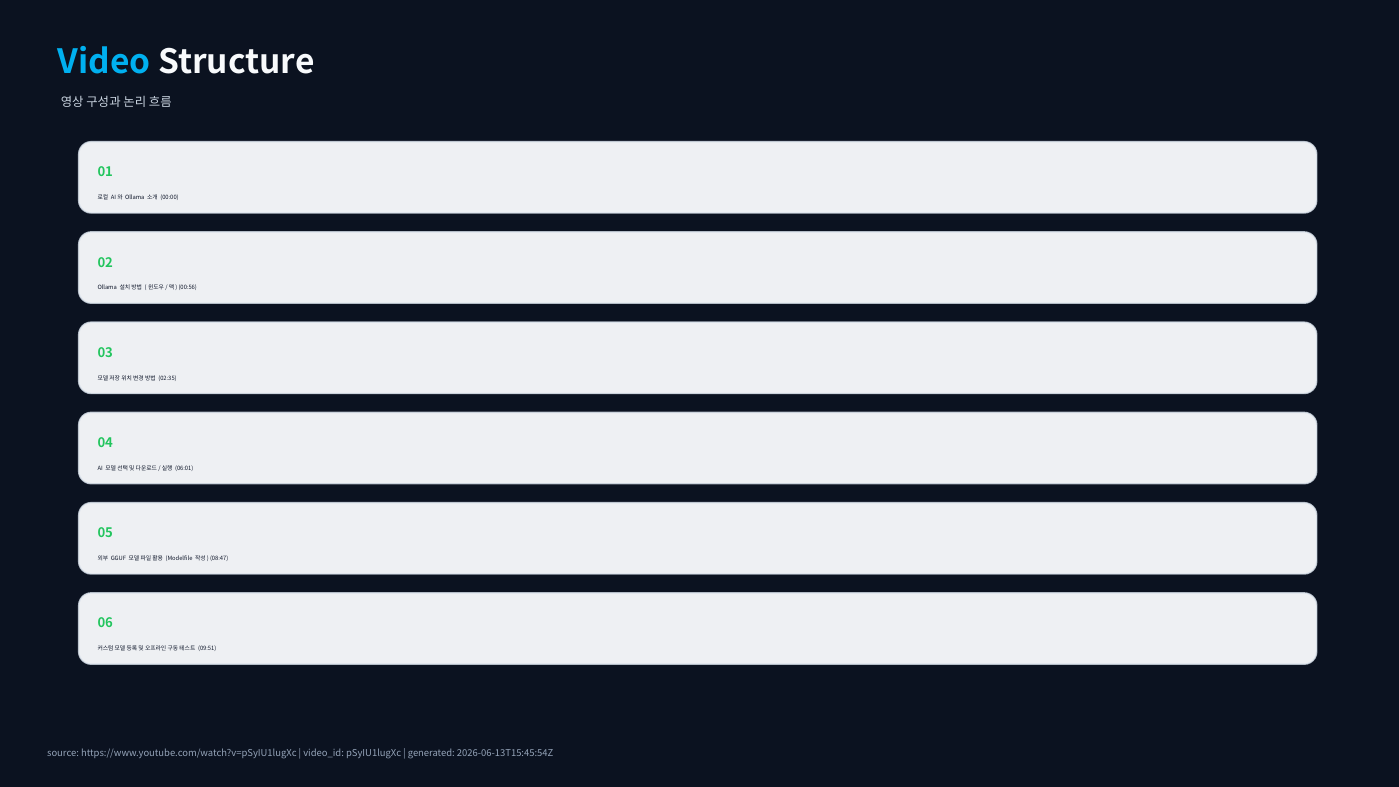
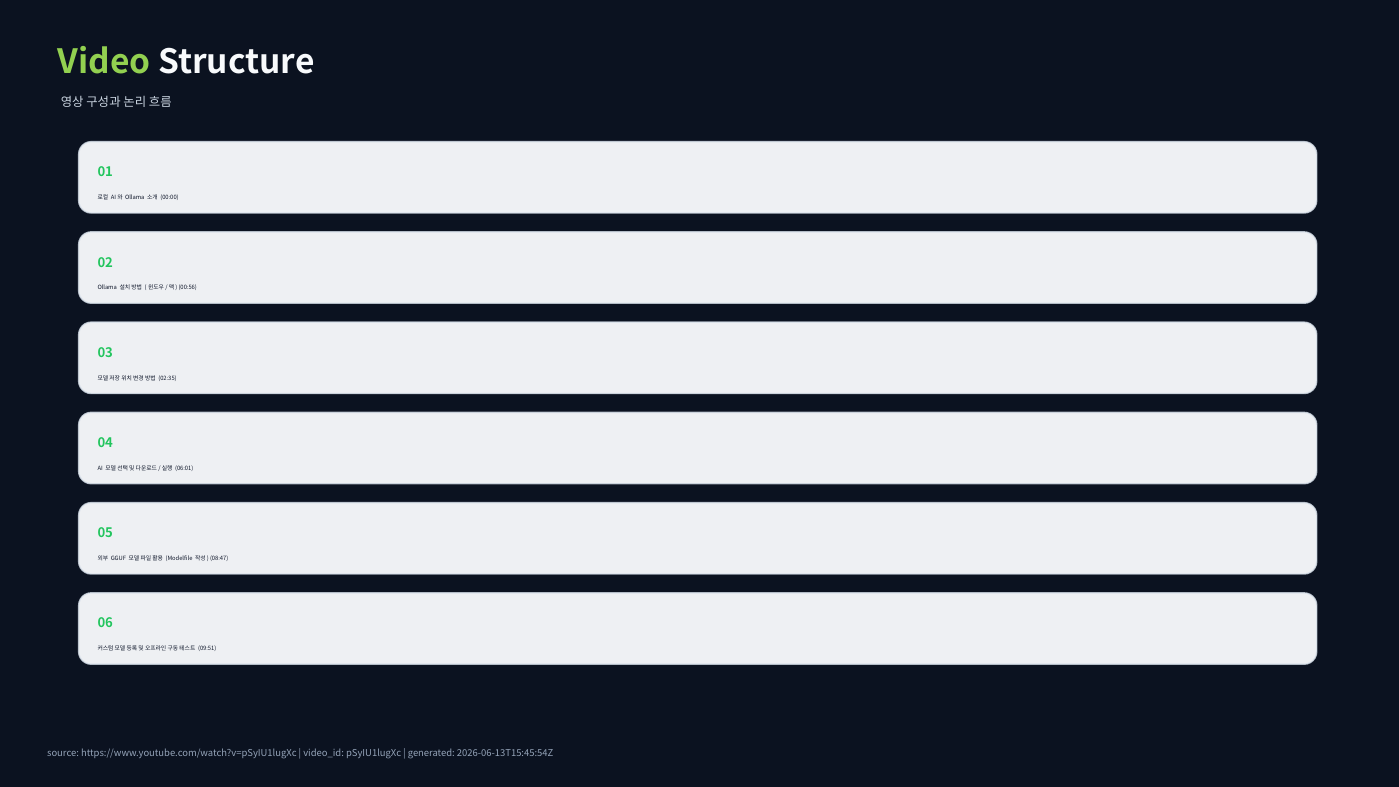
Video colour: light blue -> light green (104, 63)
